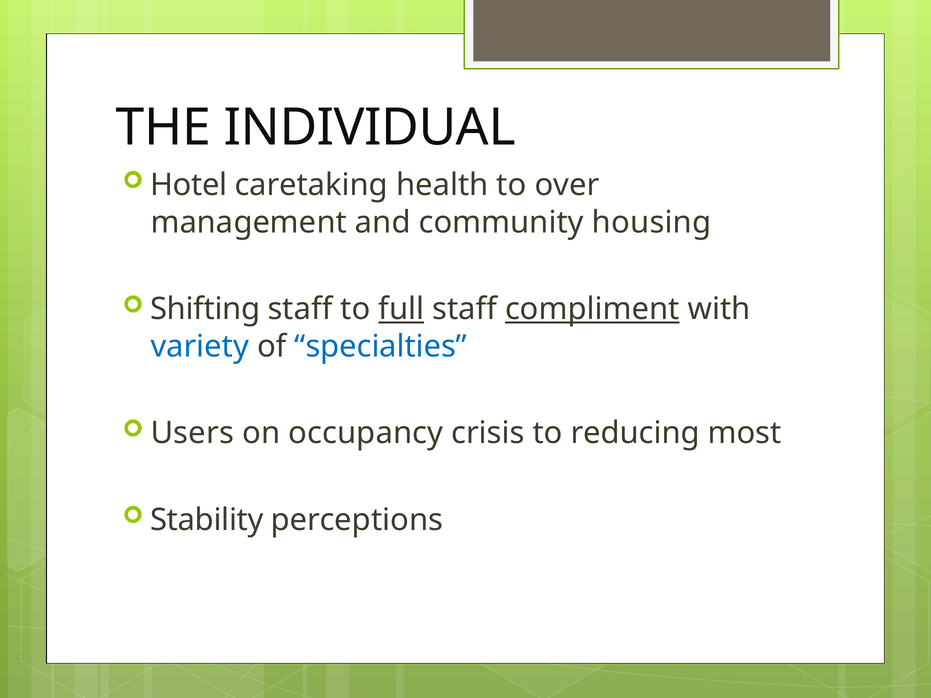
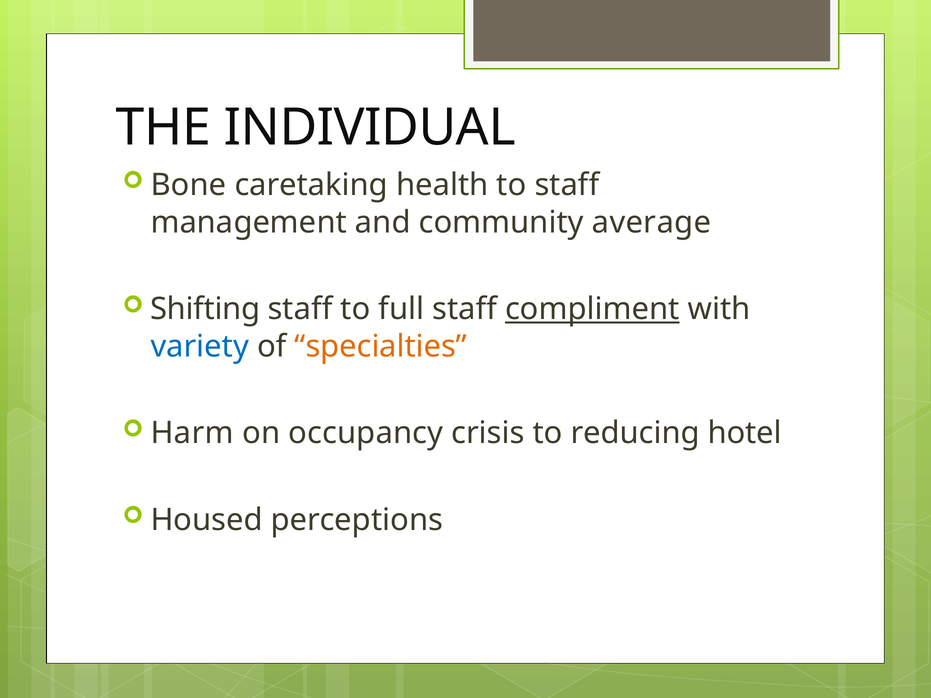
Hotel: Hotel -> Bone (188, 185)
to over: over -> staff (567, 185)
housing: housing -> average (651, 222)
full underline: present -> none (401, 309)
specialties colour: blue -> orange (381, 346)
Users: Users -> Harm (192, 433)
most: most -> hotel (745, 433)
Stability: Stability -> Housed (207, 520)
